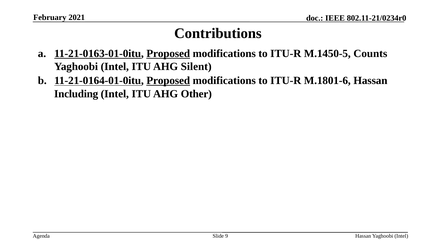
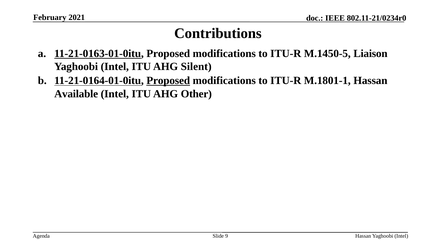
Proposed underline: present -> none (168, 53)
Counts: Counts -> Liaison (370, 53)
M.1801-6: M.1801-6 -> M.1801-1 (327, 81)
Including: Including -> Available (76, 94)
